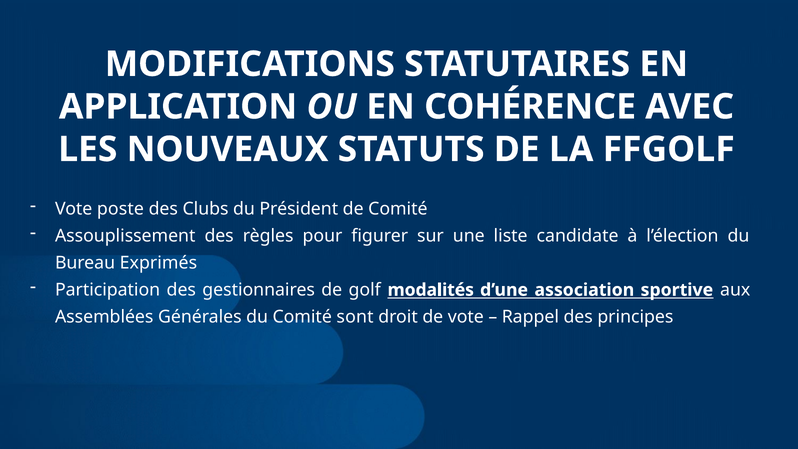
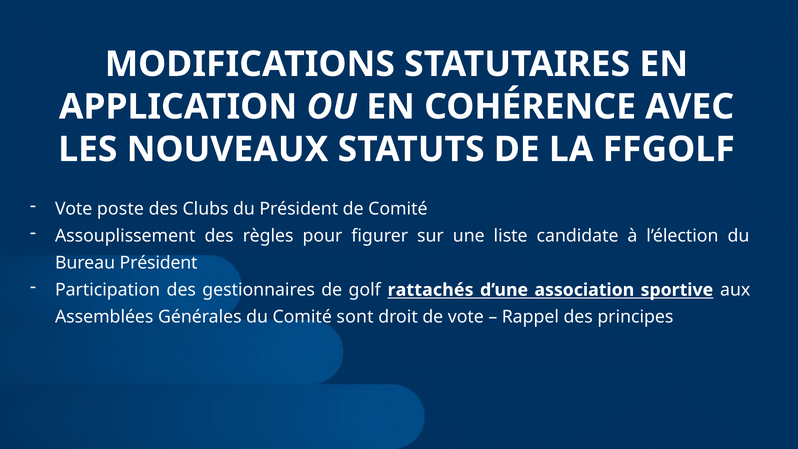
Bureau Exprimés: Exprimés -> Président (159, 263)
modalités: modalités -> rattachés (431, 290)
